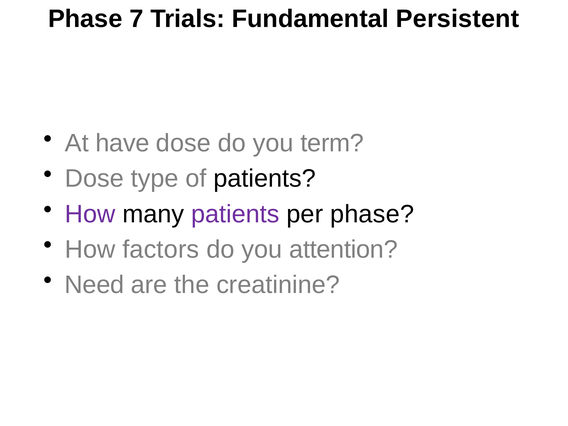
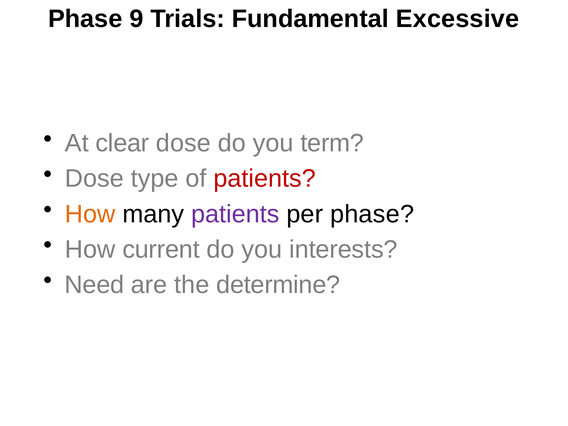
7: 7 -> 9 (136, 19)
Persistent: Persistent -> Excessive (458, 19)
have: have -> clear (122, 143)
patients colour: black -> red (265, 179)
How colour: purple -> orange (90, 214)
factors: factors -> current (161, 249)
attention: attention -> interests (343, 249)
creatinine: creatinine -> determine (278, 285)
